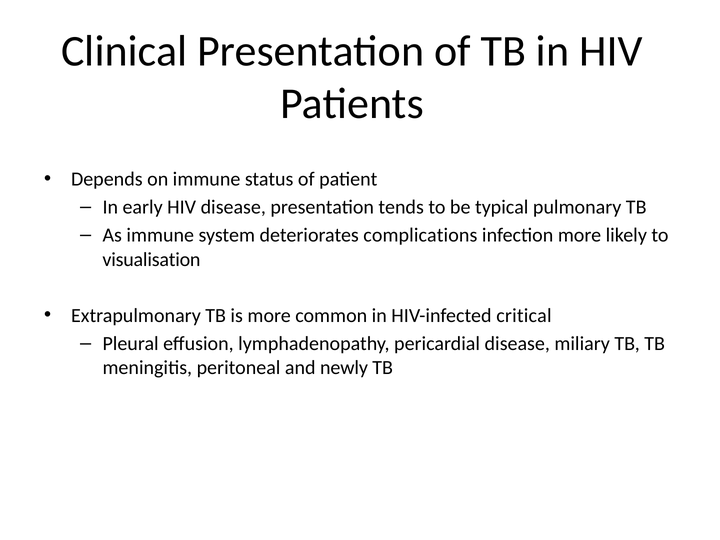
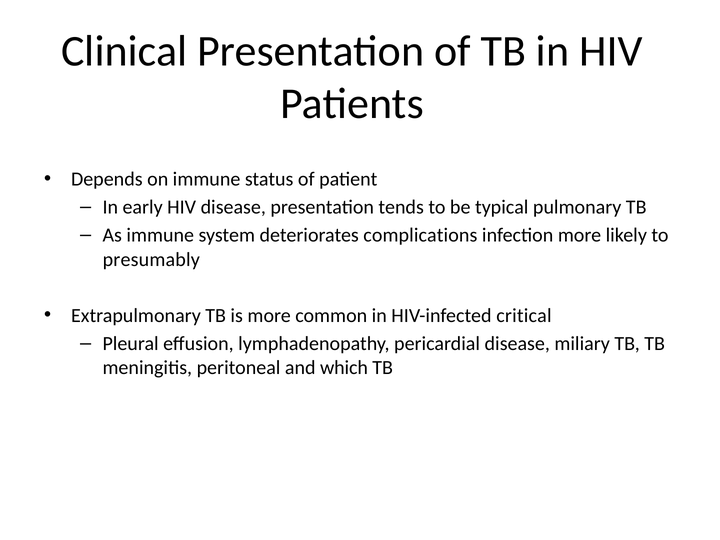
visualisation: visualisation -> presumably (151, 259)
newly: newly -> which (344, 368)
